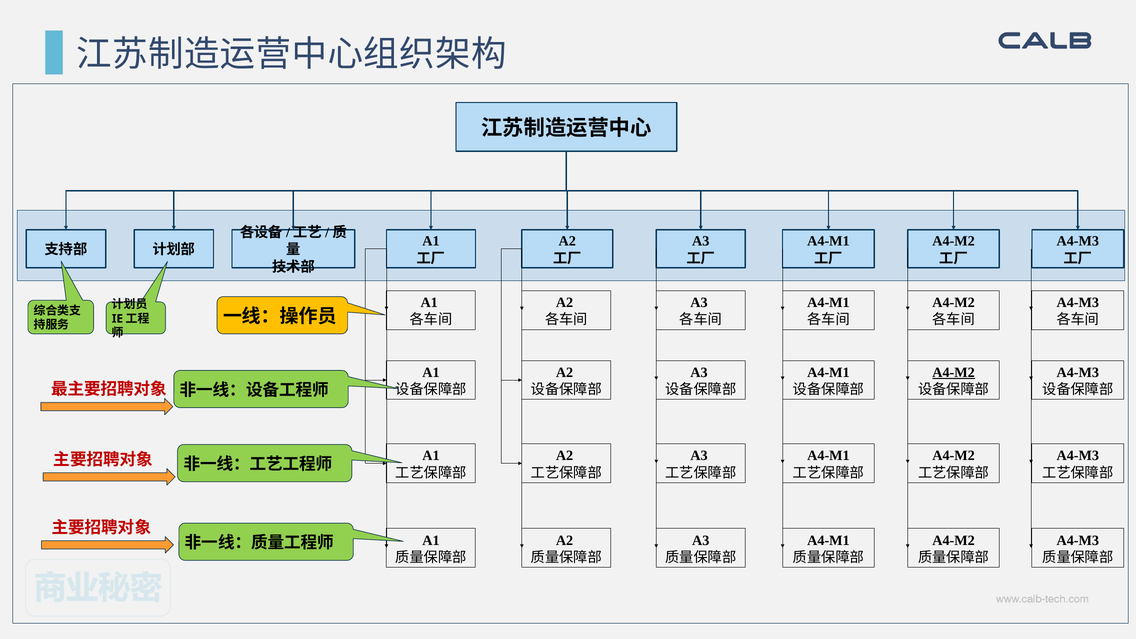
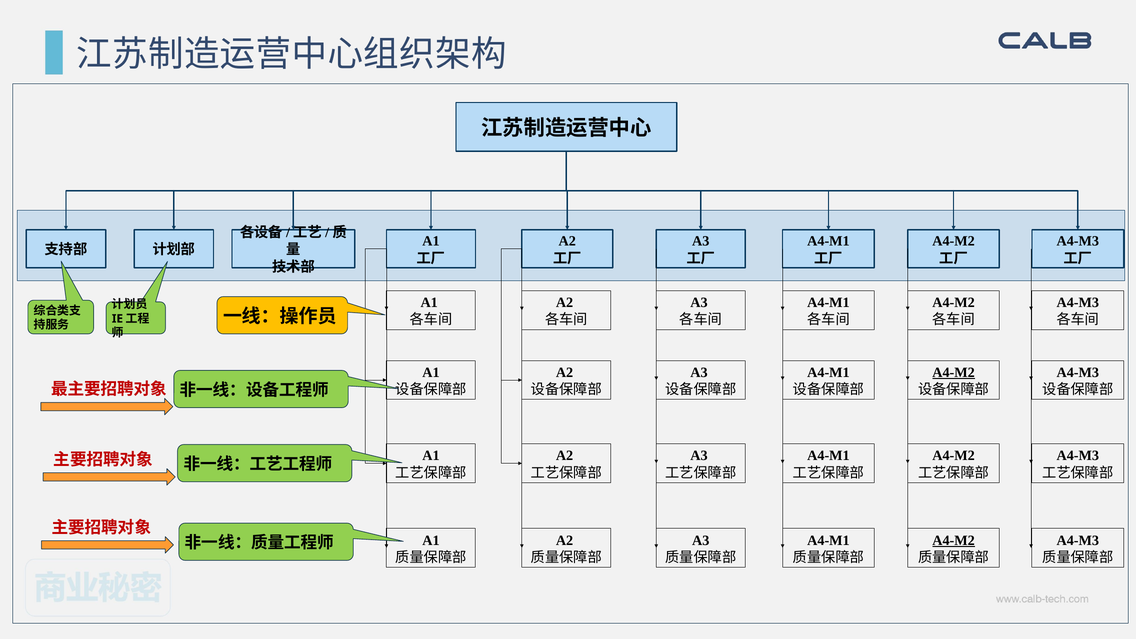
A4-M2 underline: none -> present (954, 540)
